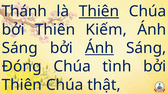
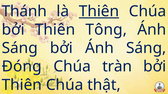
Kiếm: Kiếm -> Tông (106, 30)
Ánh underline: present -> none (99, 48)
tình: tình -> tràn (117, 67)
